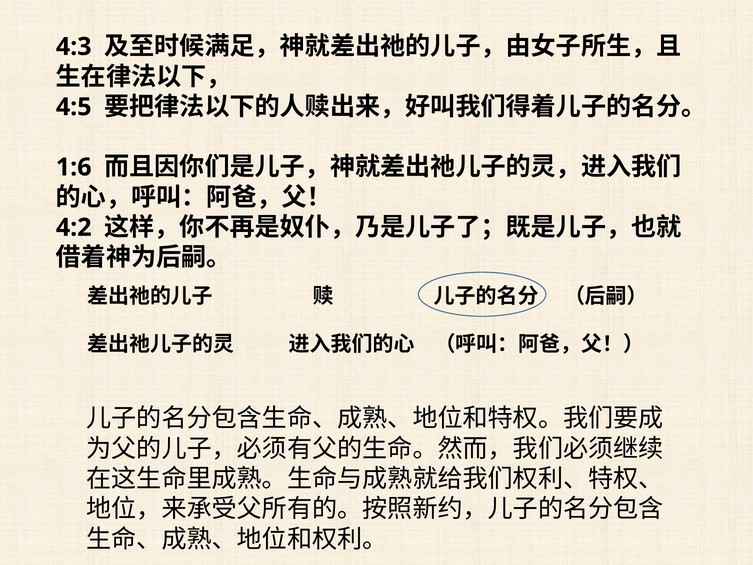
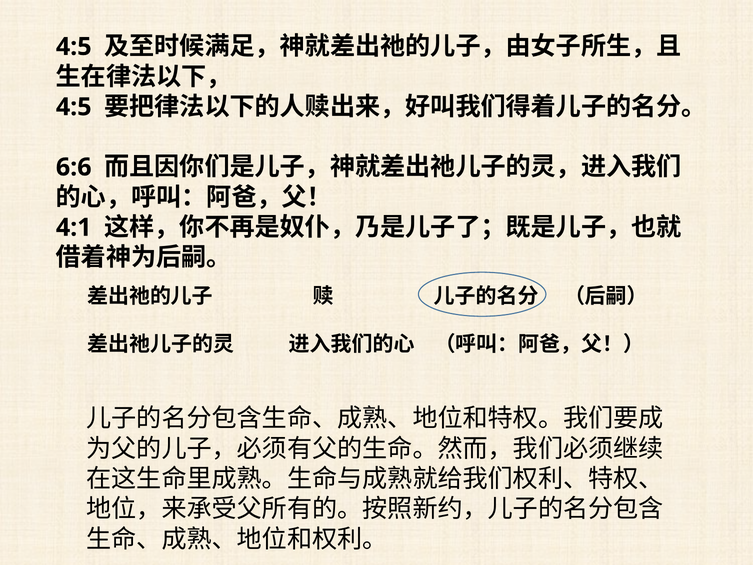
4:3: 4:3 -> 4:5 (74, 47)
1:6: 1:6 -> 6:6 (74, 167)
4:2: 4:2 -> 4:1 (74, 227)
